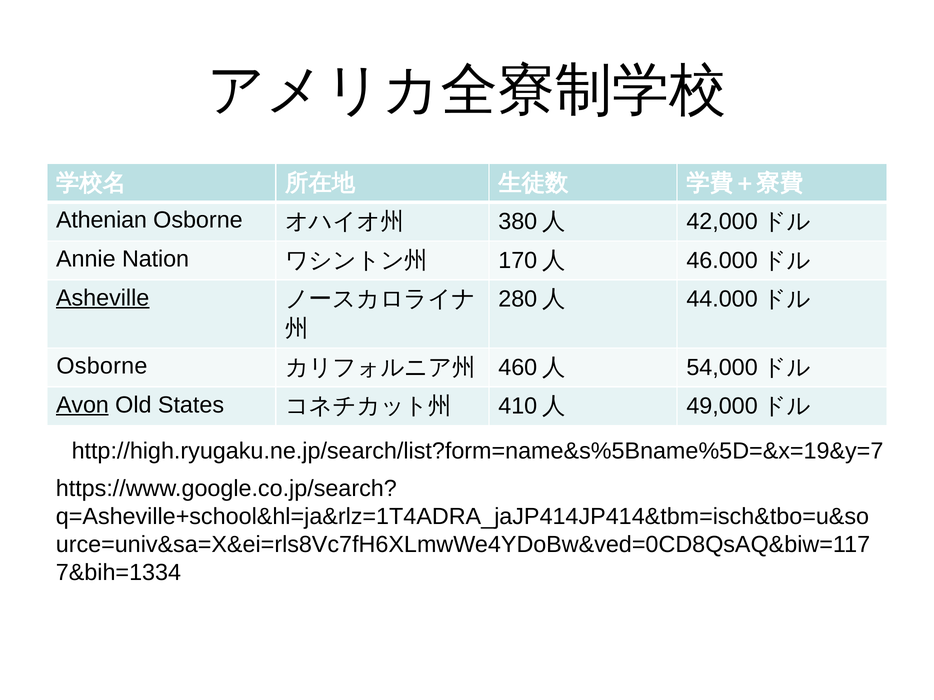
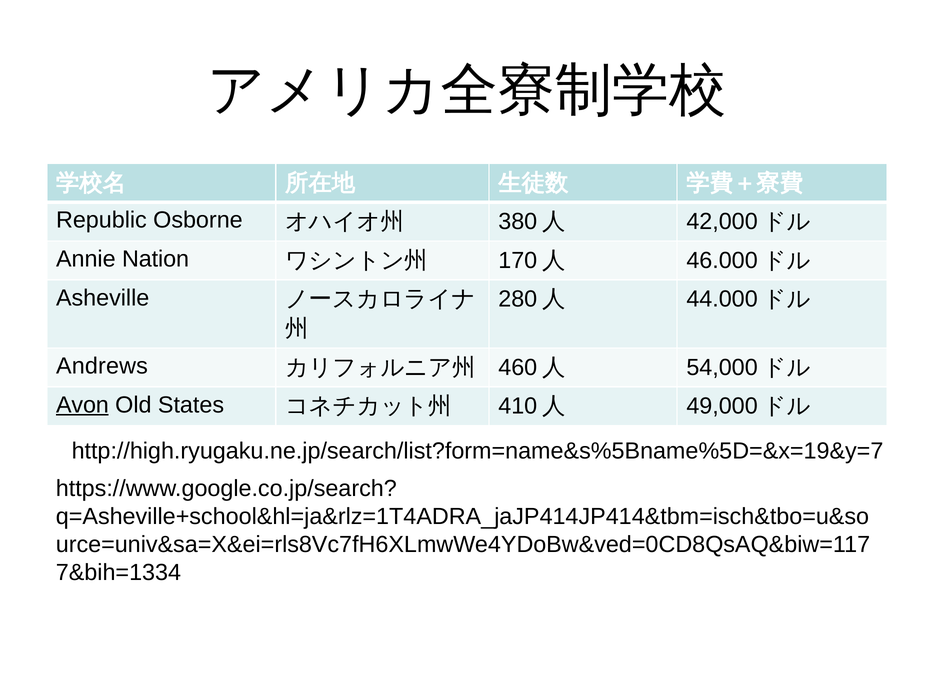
Athenian: Athenian -> Republic (101, 220)
Asheville underline: present -> none (103, 298)
Osborne: Osborne -> Andrews (102, 366)
